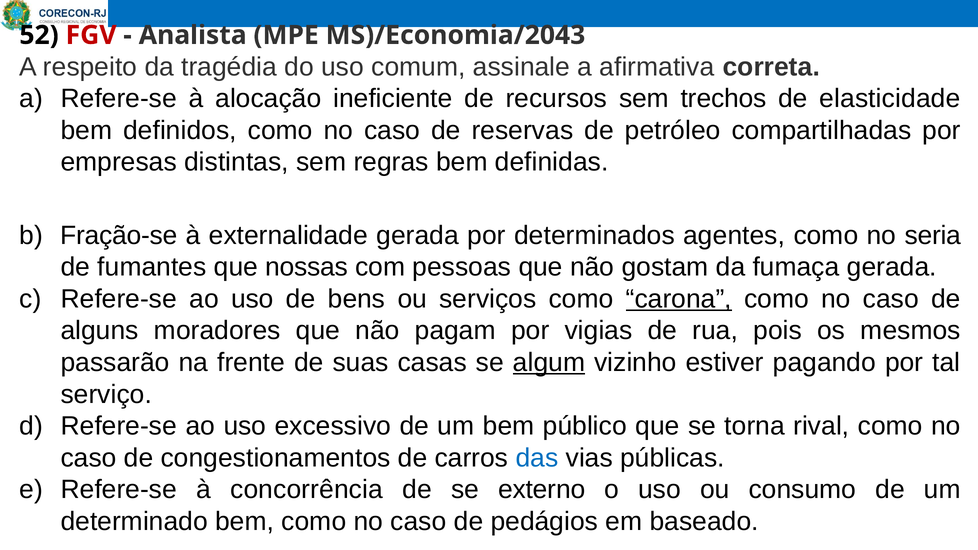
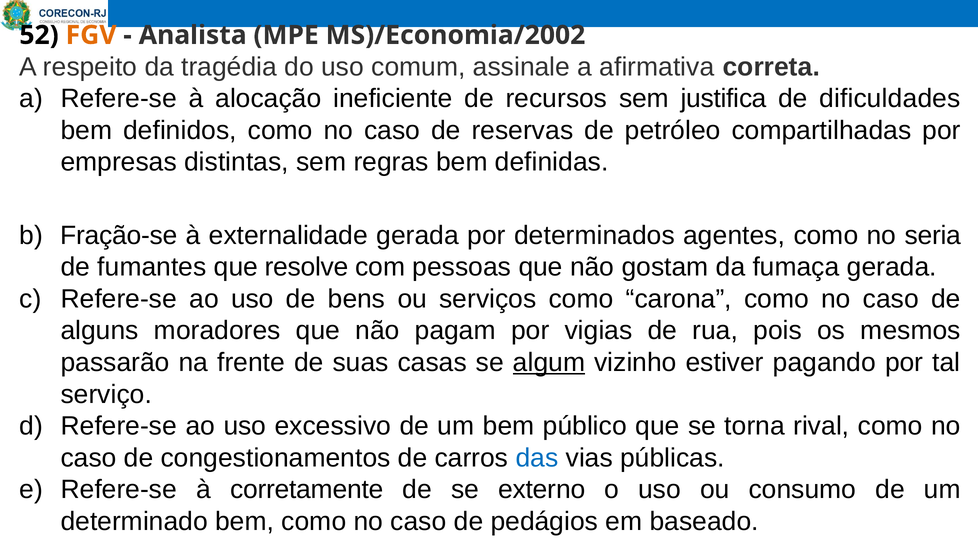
FGV colour: red -> orange (91, 35)
MS)/Economia/2043: MS)/Economia/2043 -> MS)/Economia/2002 (455, 35)
trechos: trechos -> justifica (724, 99)
elasticidade: elasticidade -> dificuldades (890, 99)
nossas: nossas -> resolve (307, 267)
carona underline: present -> none (679, 299)
concorrência: concorrência -> corretamente (307, 490)
